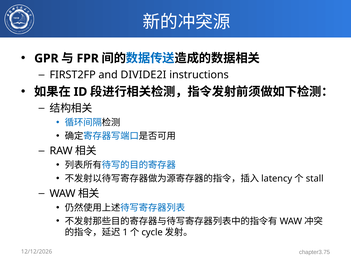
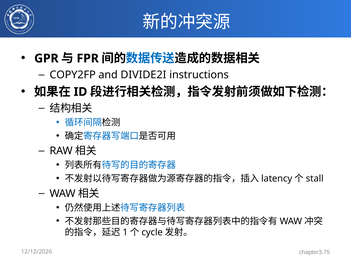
FIRST2FP: FIRST2FP -> COPY2FP (73, 75)
